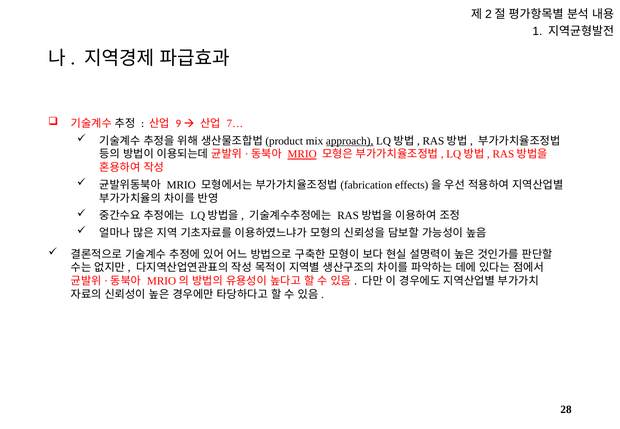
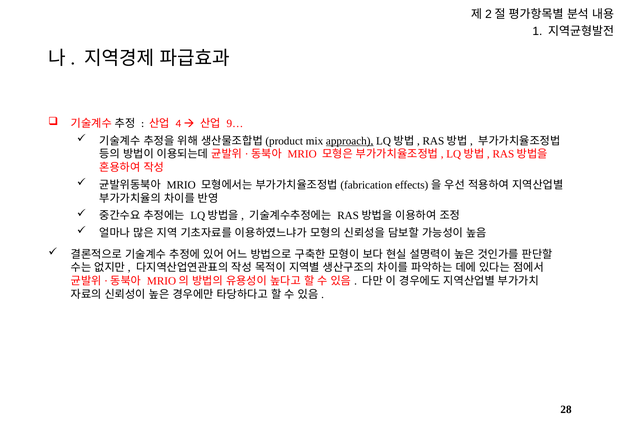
9: 9 -> 4 (178, 124)
7…: 7… -> 9… (235, 124)
MRIO underline: present -> none (302, 154)
